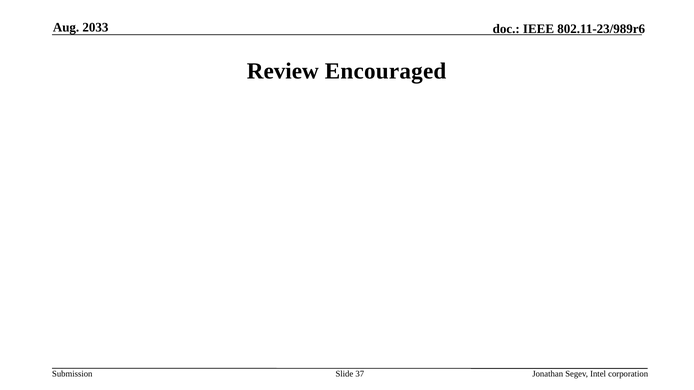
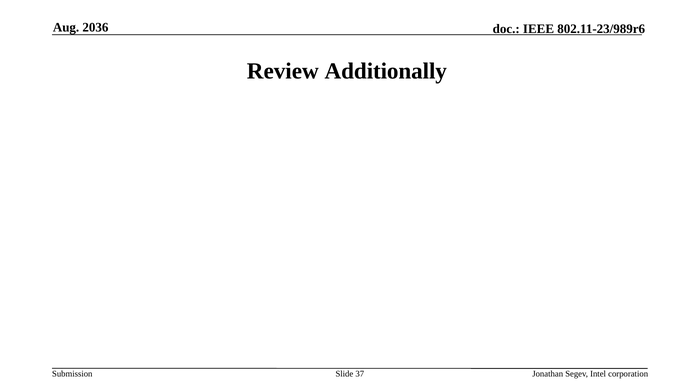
2033: 2033 -> 2036 (95, 28)
Encouraged: Encouraged -> Additionally (386, 71)
